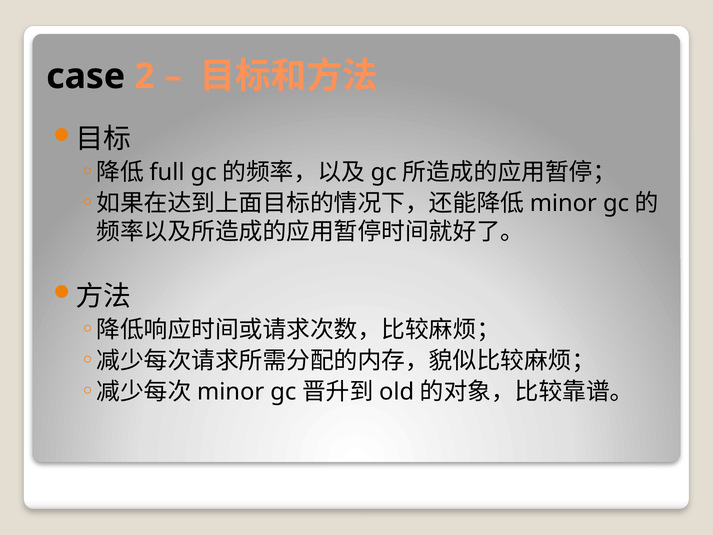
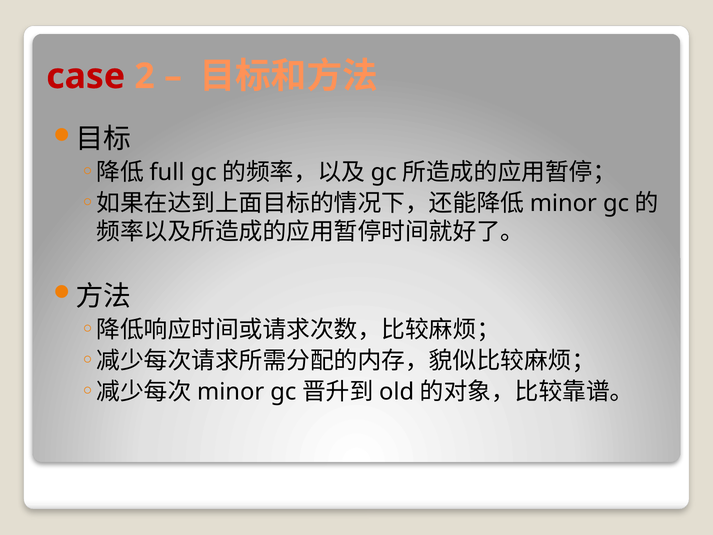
case colour: black -> red (86, 76)
